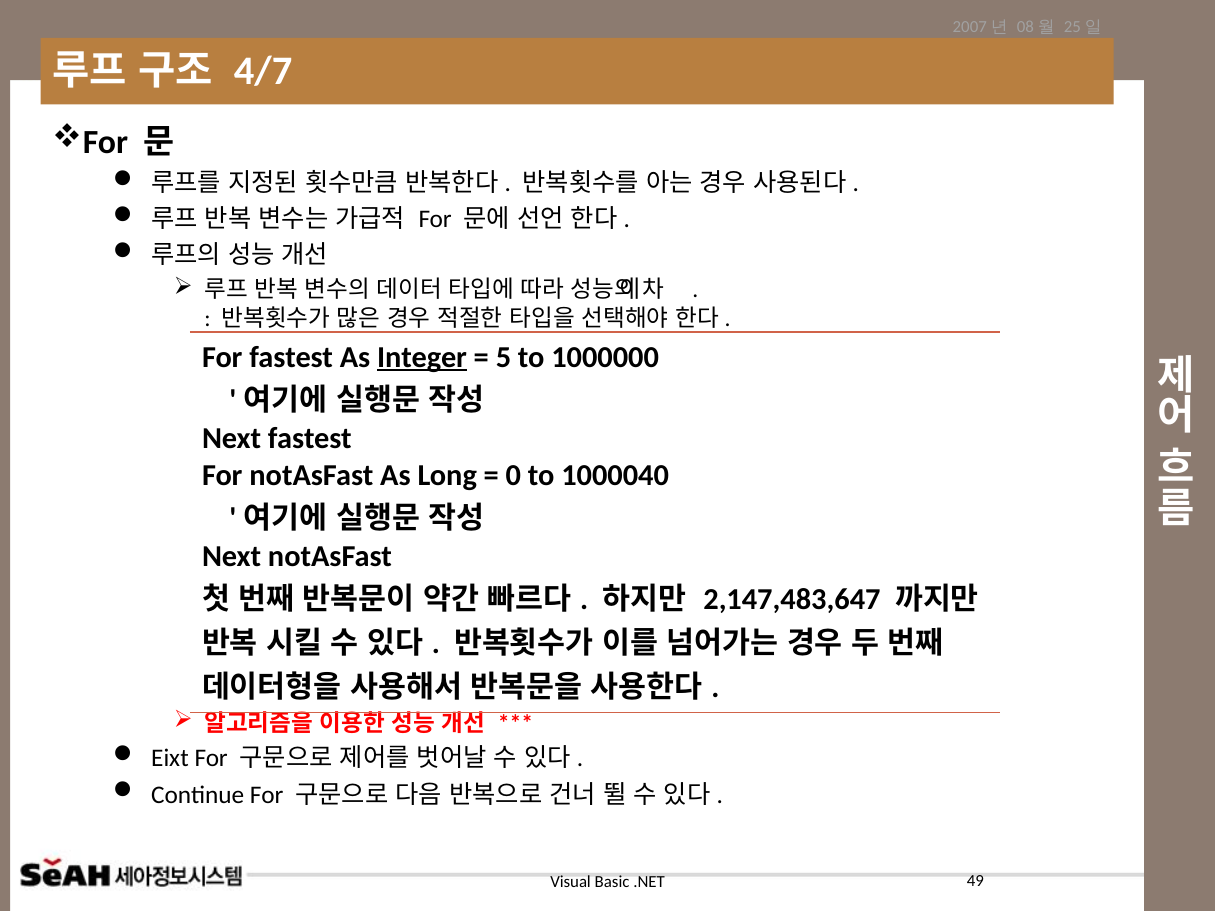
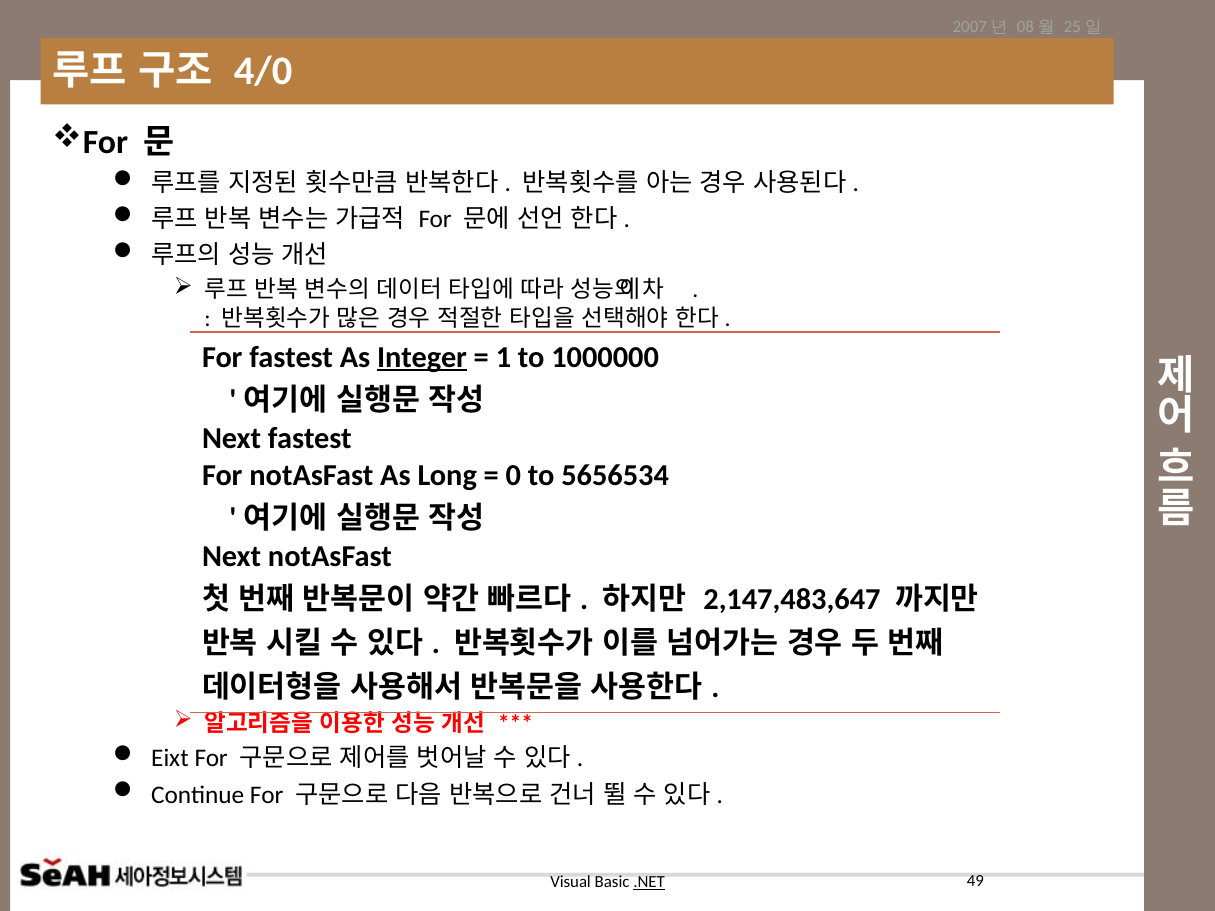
4/7: 4/7 -> 4/0 (263, 71)
5: 5 -> 1 (503, 357)
1000040: 1000040 -> 5656534 (615, 475)
.NET underline: none -> present (649, 882)
